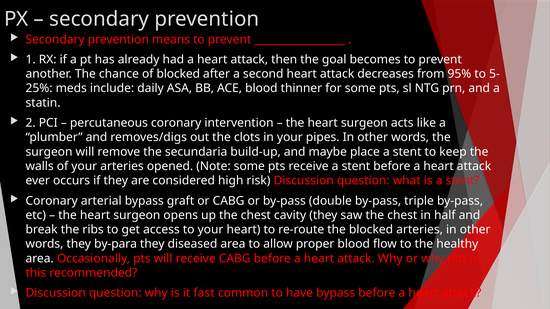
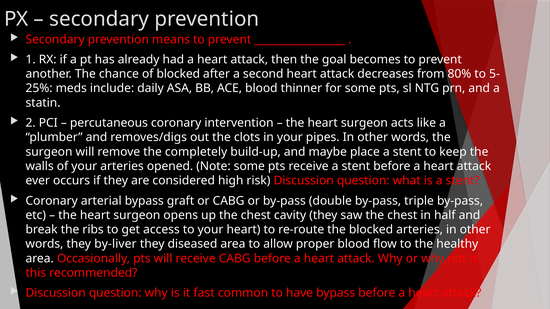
95%: 95% -> 80% (459, 74)
secundaria: secundaria -> completely (196, 152)
by-para: by-para -> by-liver (115, 244)
